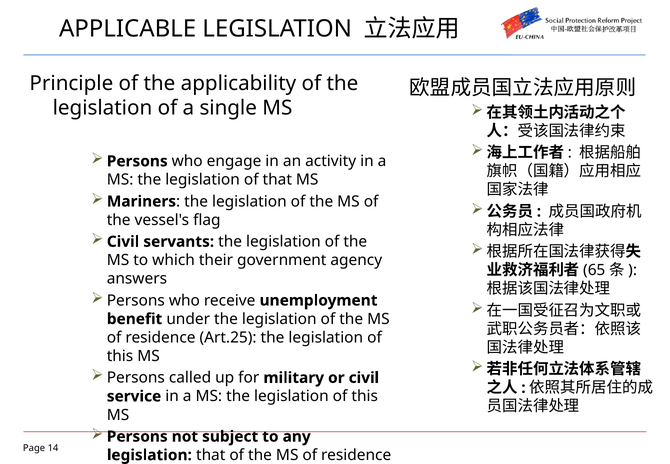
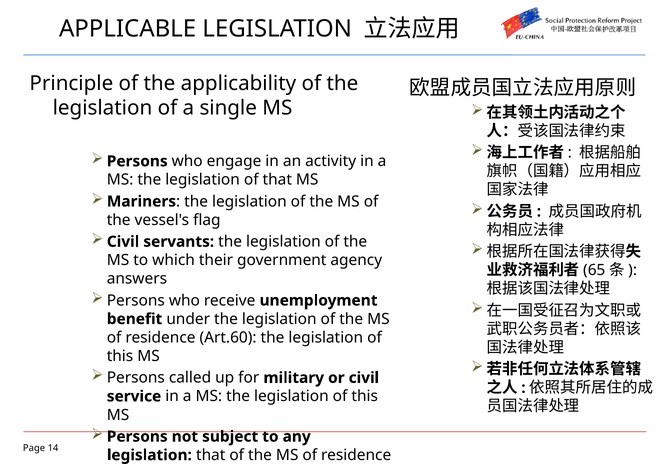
Art.25: Art.25 -> Art.60 (228, 337)
